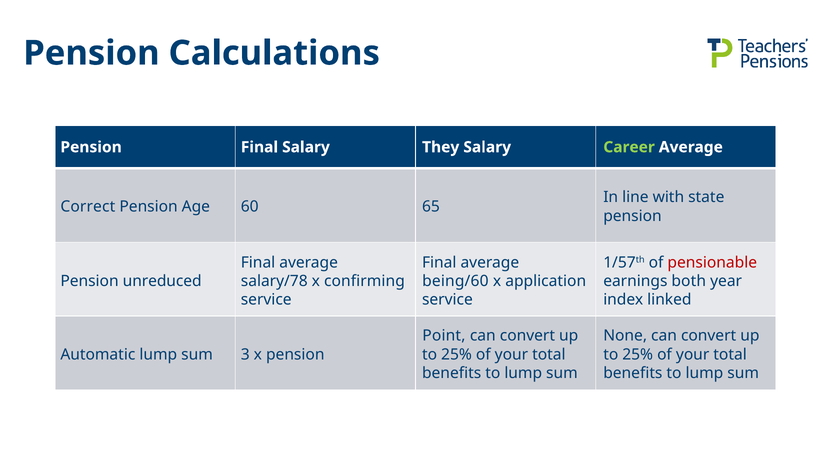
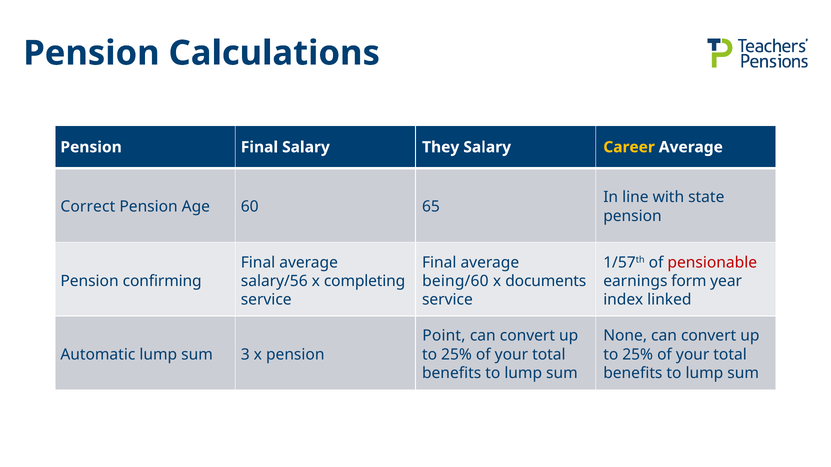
Career colour: light green -> yellow (629, 147)
unreduced: unreduced -> confirming (162, 281)
salary/78: salary/78 -> salary/56 (274, 281)
confirming: confirming -> completing (365, 281)
application: application -> documents (546, 281)
both: both -> form (689, 281)
